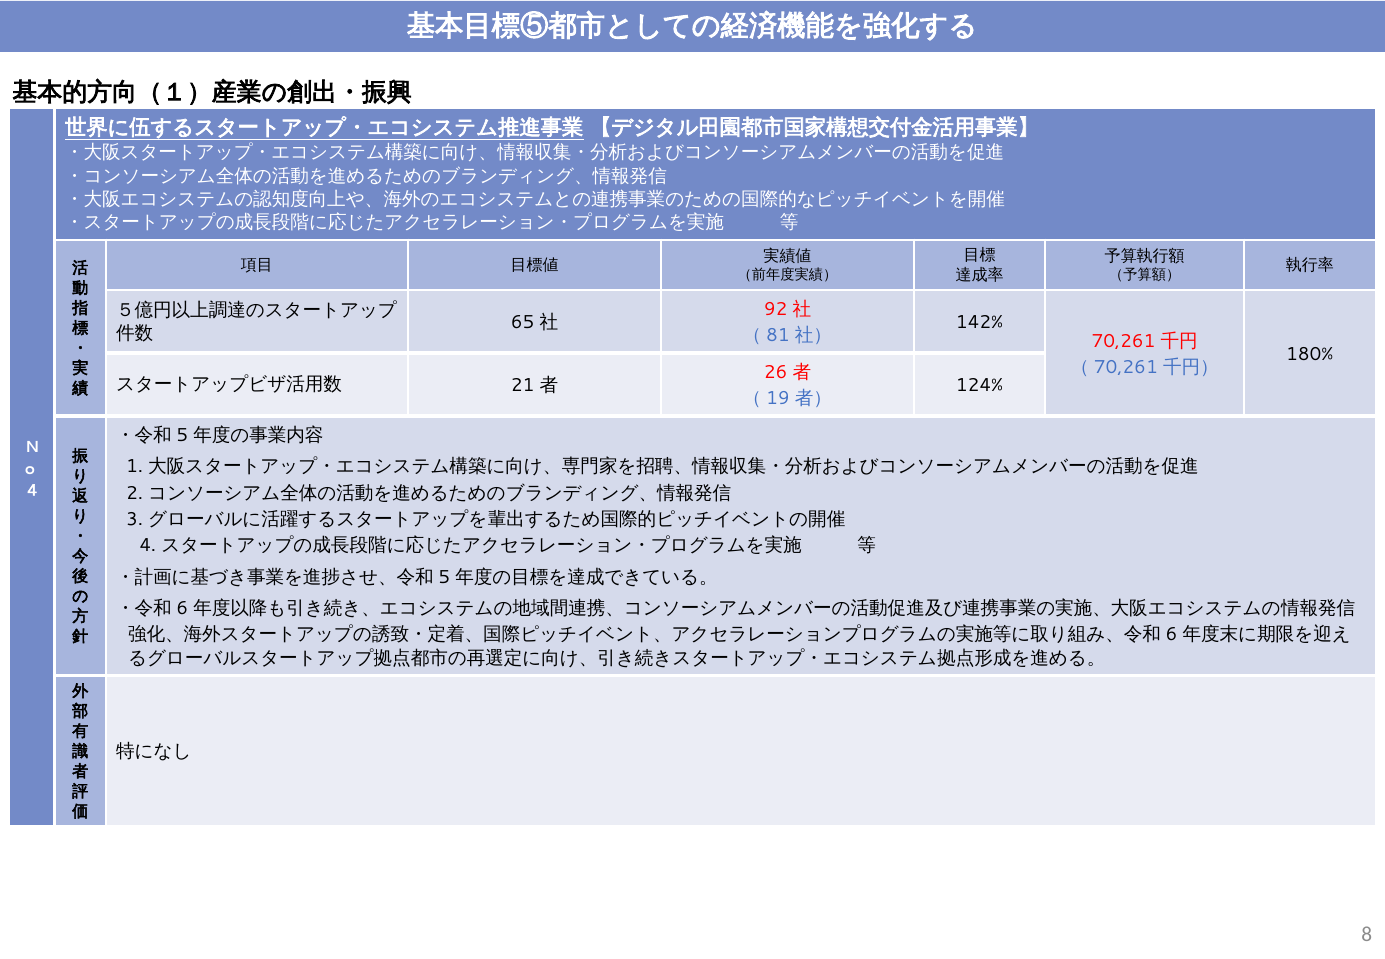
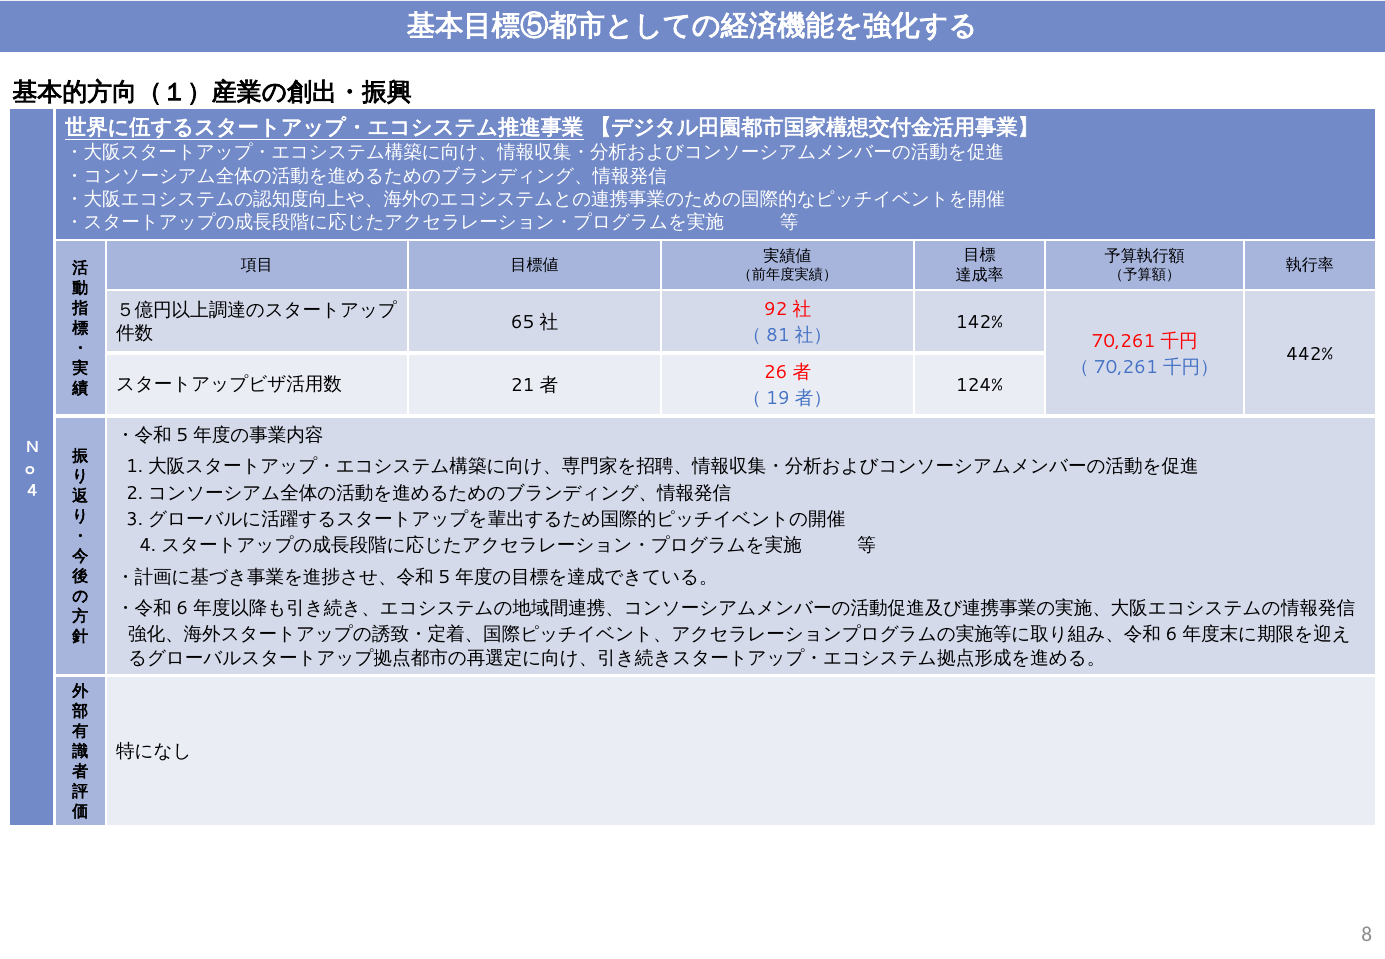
180%: 180% -> 442% (1310, 354)
